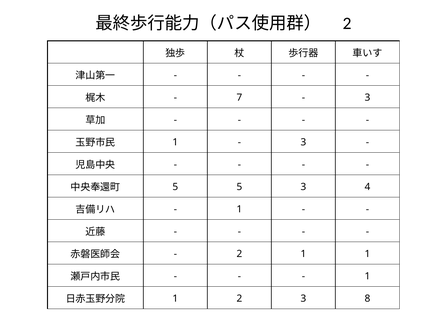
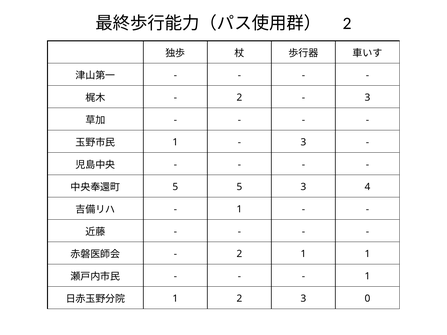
7: 7 -> 2 (239, 98)
8: 8 -> 0 (367, 299)
